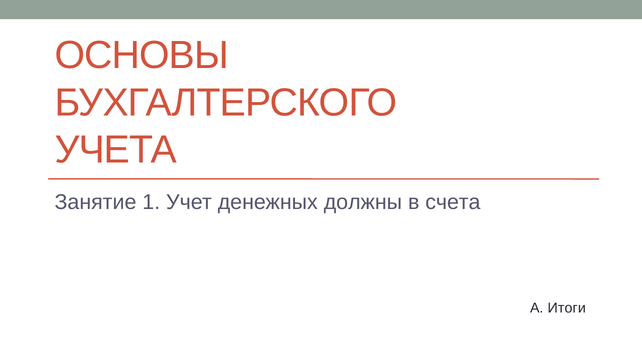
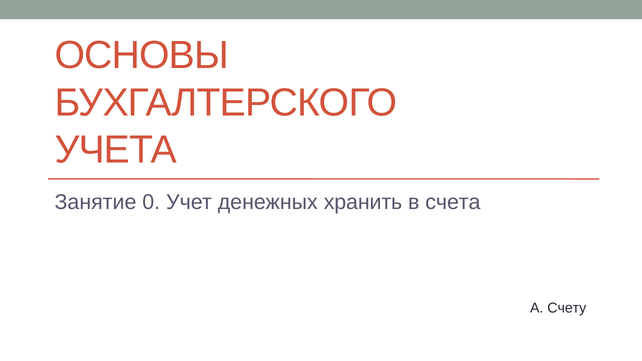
1: 1 -> 0 (151, 202)
должны: должны -> хранить (363, 202)
Итоги: Итоги -> Счету (567, 308)
